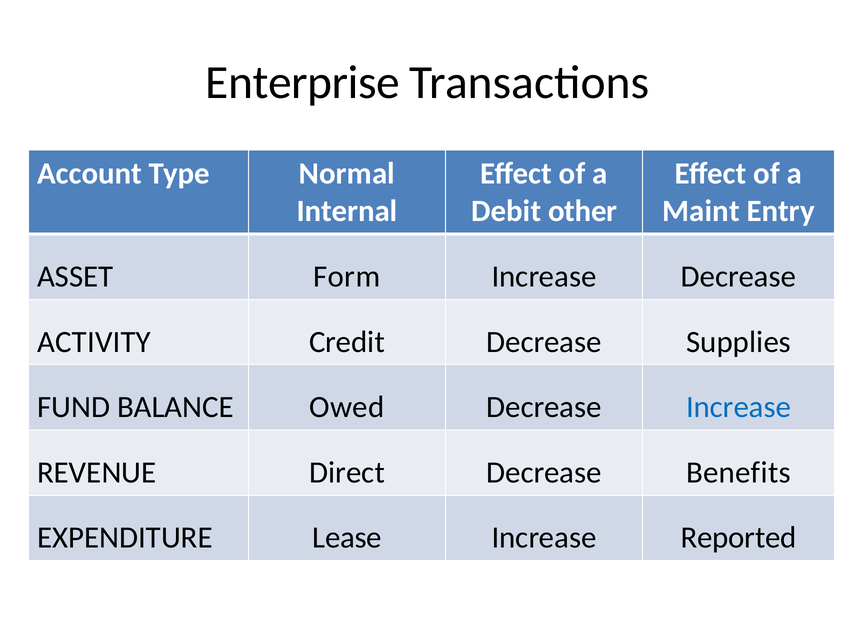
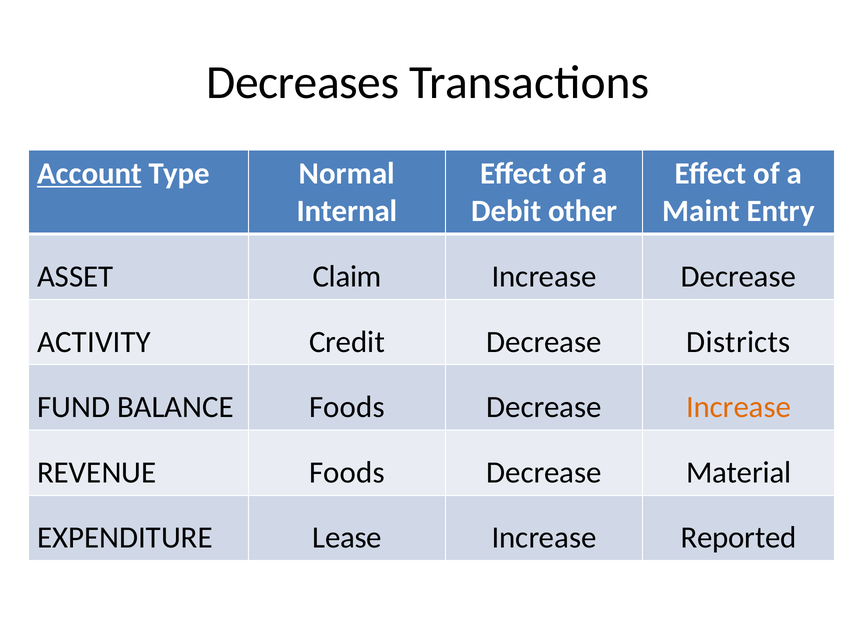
Enterprise: Enterprise -> Decreases (303, 83)
Account underline: none -> present (89, 173)
Form: Form -> Claim (347, 277)
Supplies: Supplies -> Districts (738, 342)
BALANCE Owed: Owed -> Foods (347, 407)
Increase colour: blue -> orange (739, 407)
REVENUE Direct: Direct -> Foods (347, 472)
Benefits: Benefits -> Material (739, 472)
